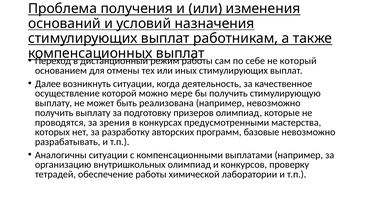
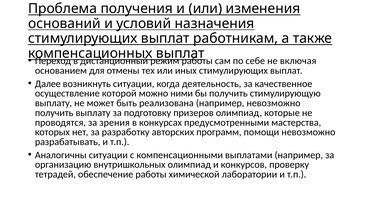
который: который -> включая (298, 61)
мере: мере -> ними (182, 93)
базовые: базовые -> помощи (261, 132)
